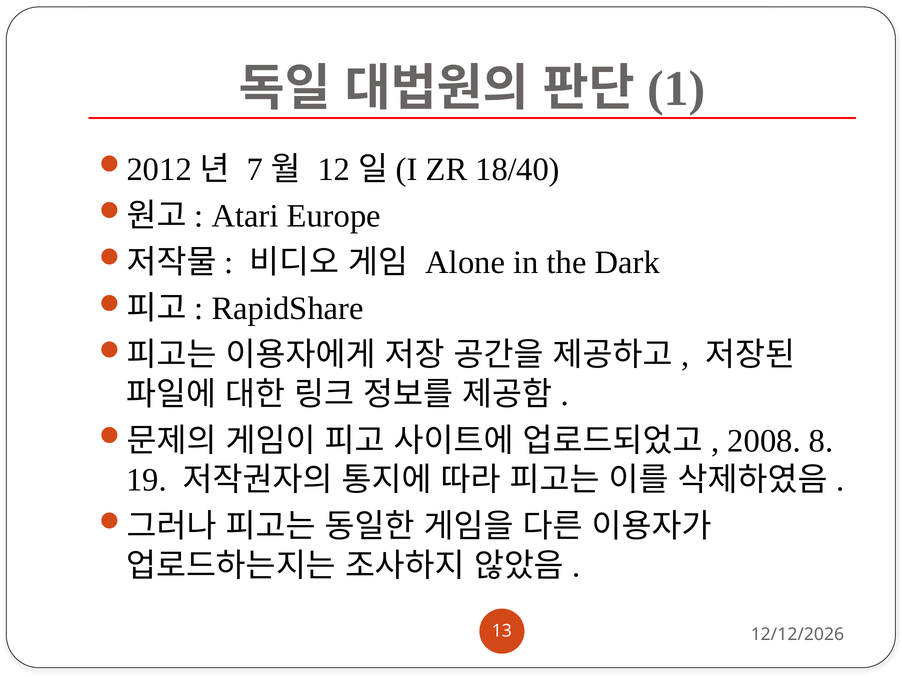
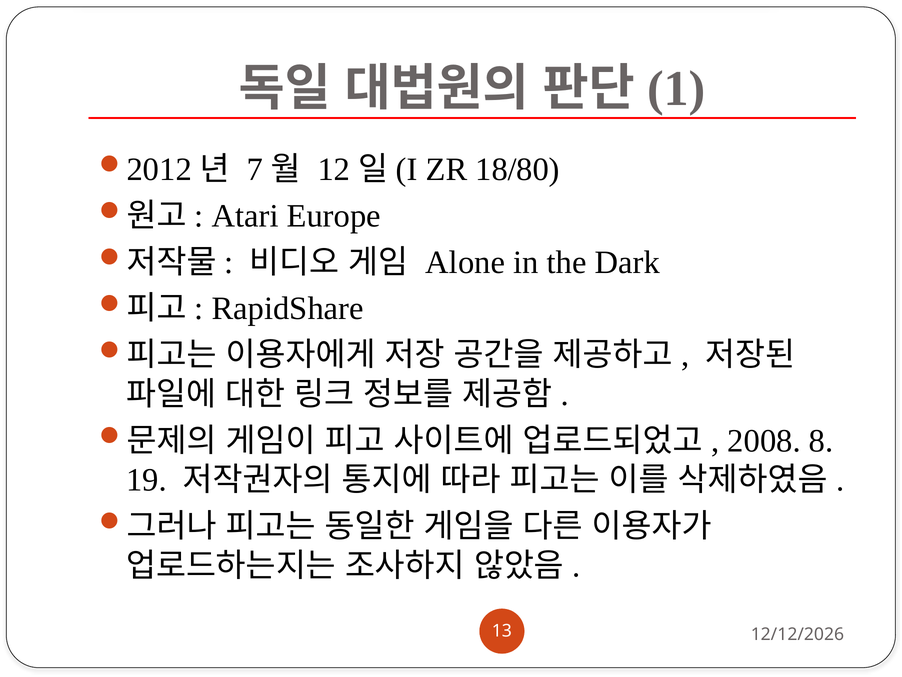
18/40: 18/40 -> 18/80 (517, 169)
